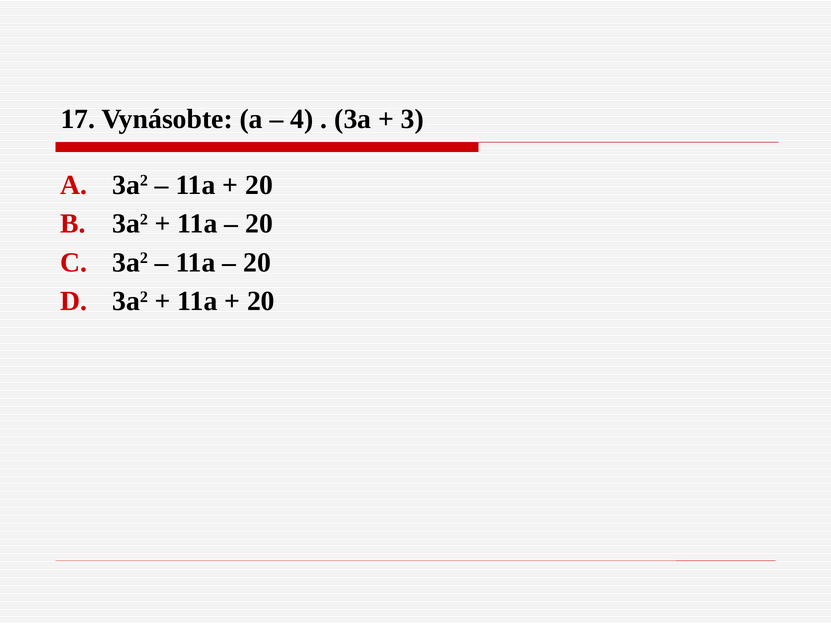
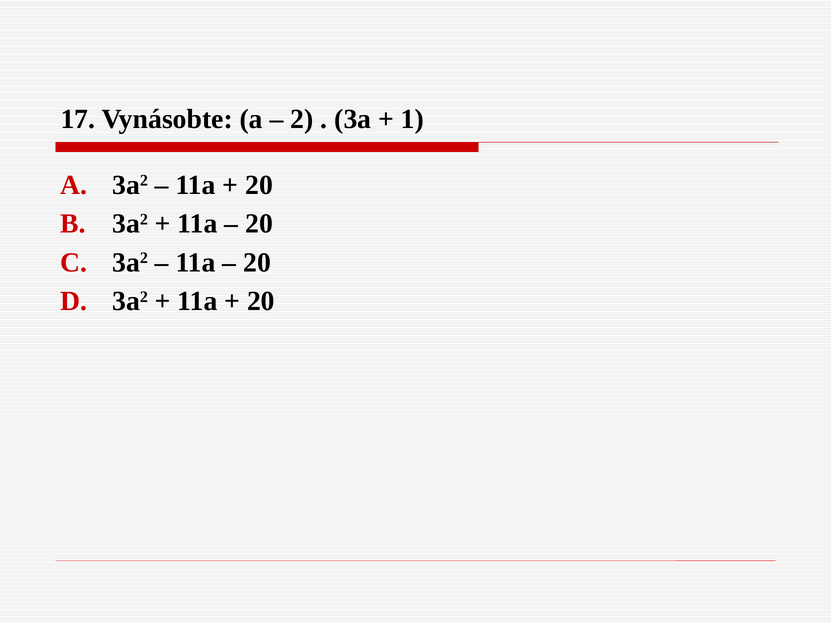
4: 4 -> 2 (302, 119)
3: 3 -> 1 (412, 119)
